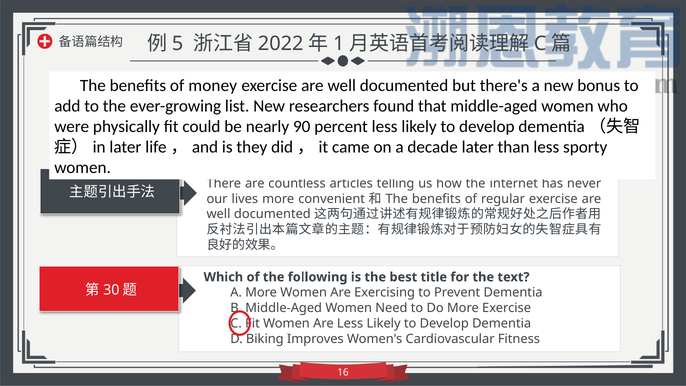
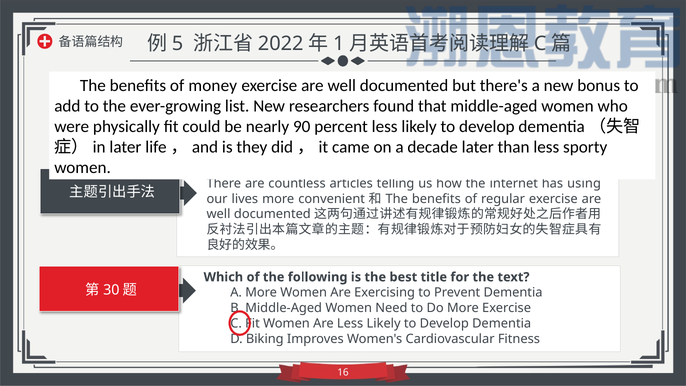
never: never -> using (584, 183)
